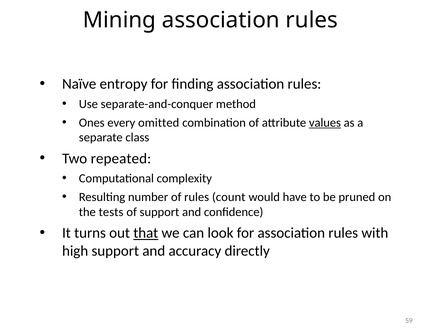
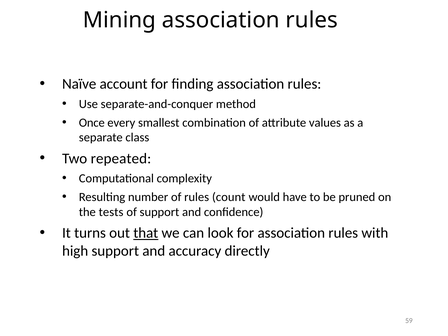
entropy: entropy -> account (124, 84)
Ones: Ones -> Once (92, 123)
omitted: omitted -> smallest (159, 123)
values underline: present -> none (325, 123)
